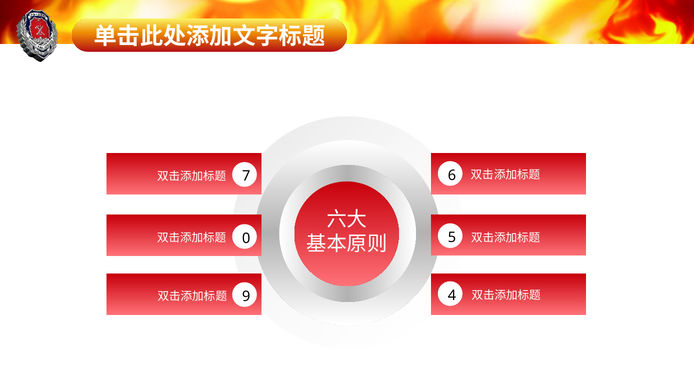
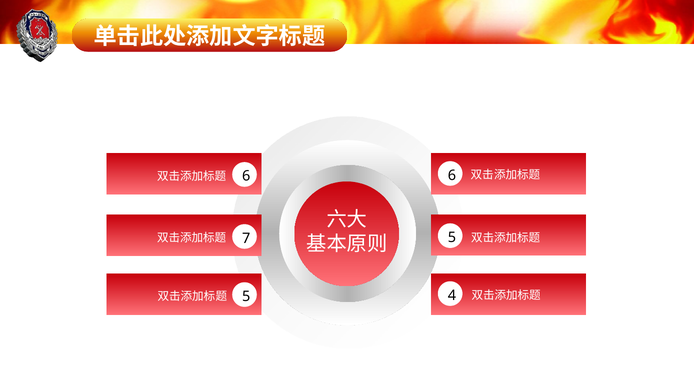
7: 7 -> 6 (246, 176)
0: 0 -> 7 (246, 238)
9: 9 -> 5 (246, 296)
